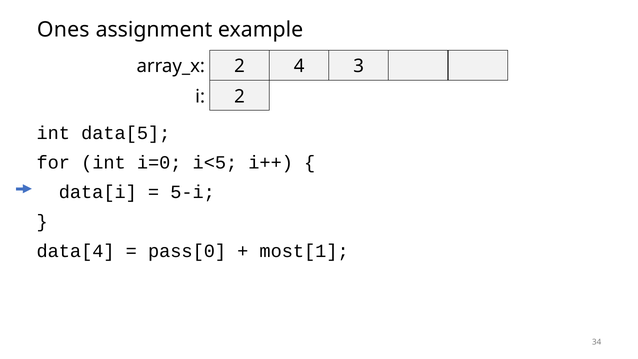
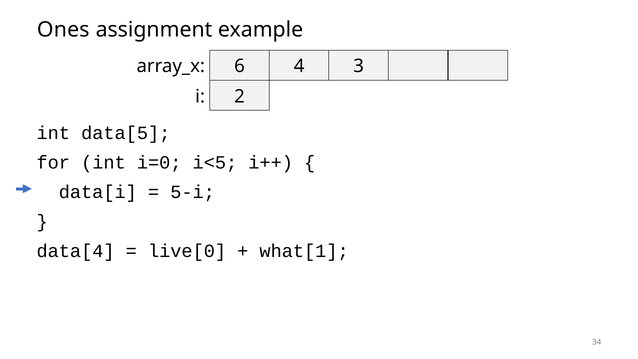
2: 2 -> 6 (240, 66)
pass[0: pass[0 -> live[0 (187, 251)
most[1: most[1 -> what[1 (304, 251)
